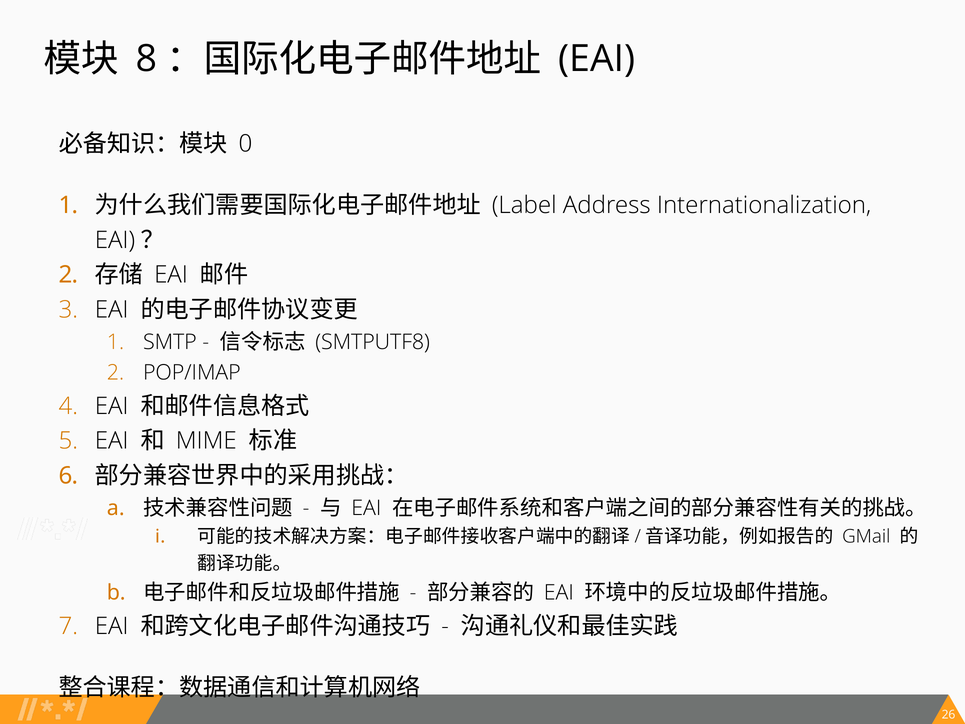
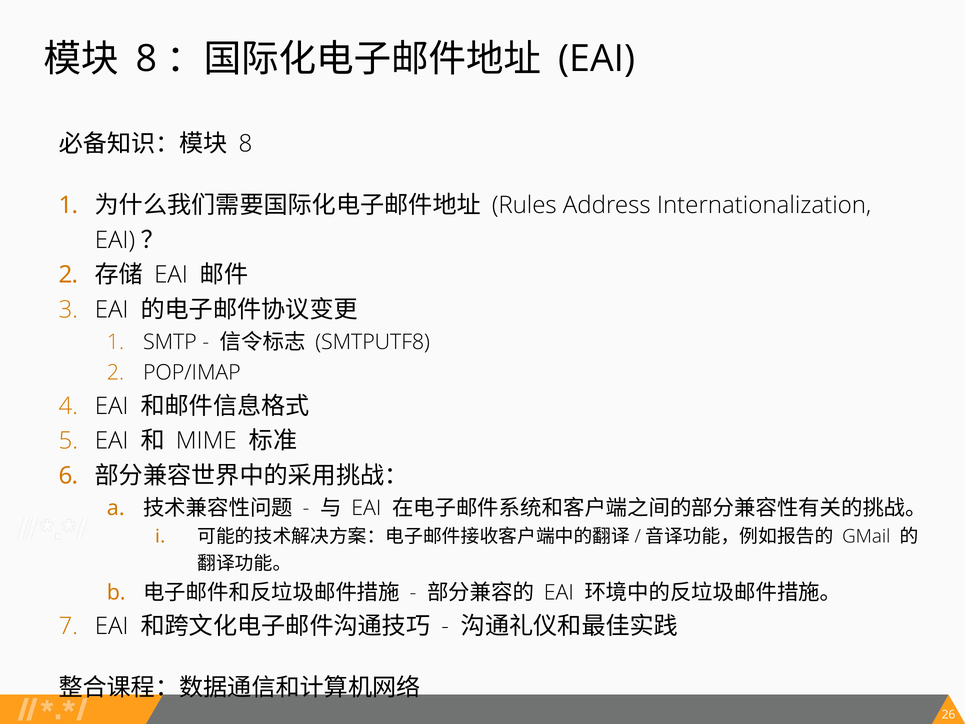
0: 0 -> 8 (245, 144)
Label: Label -> Rules (524, 205)
